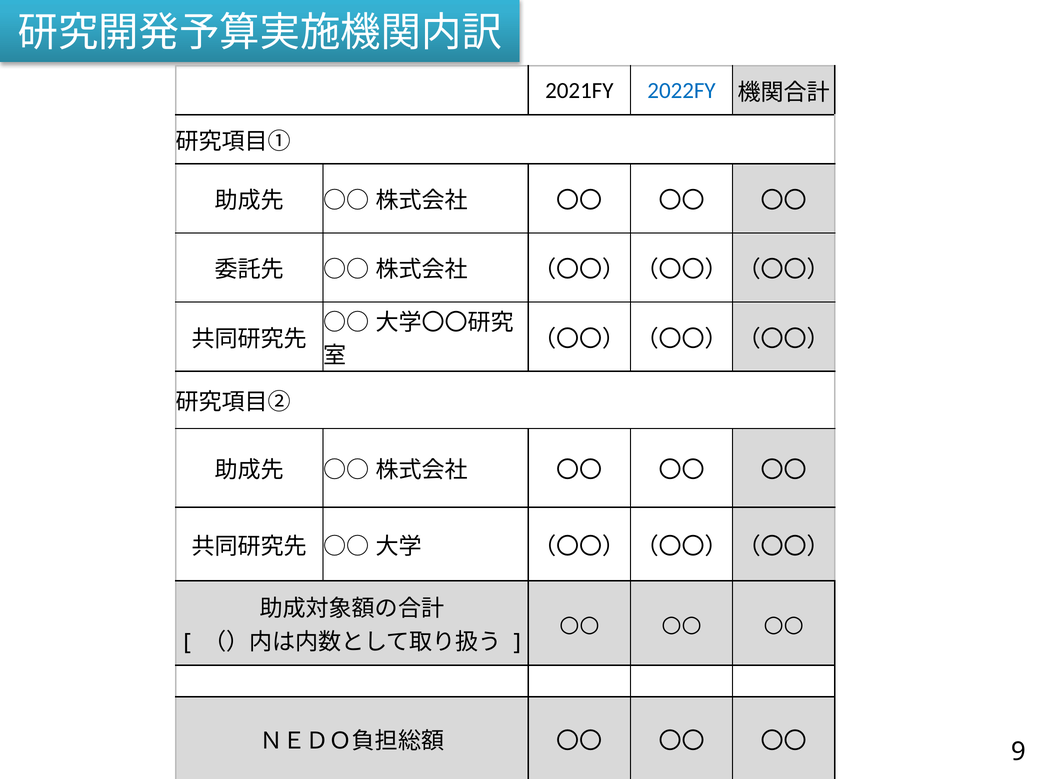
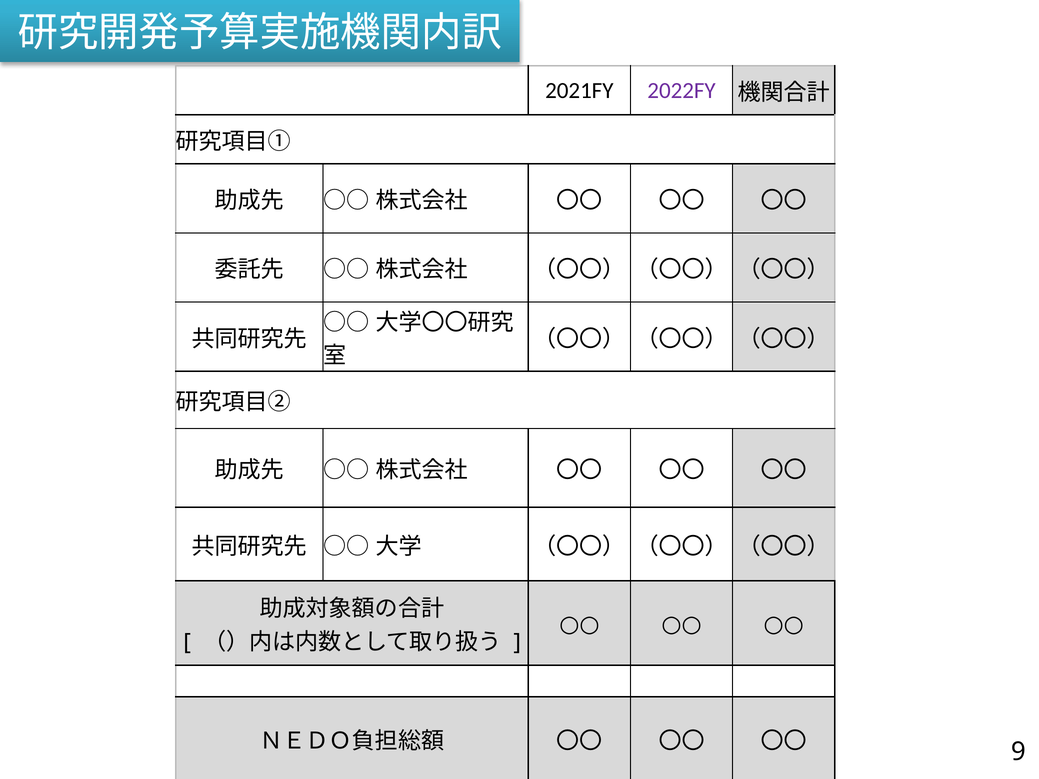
2022FY colour: blue -> purple (682, 91)
